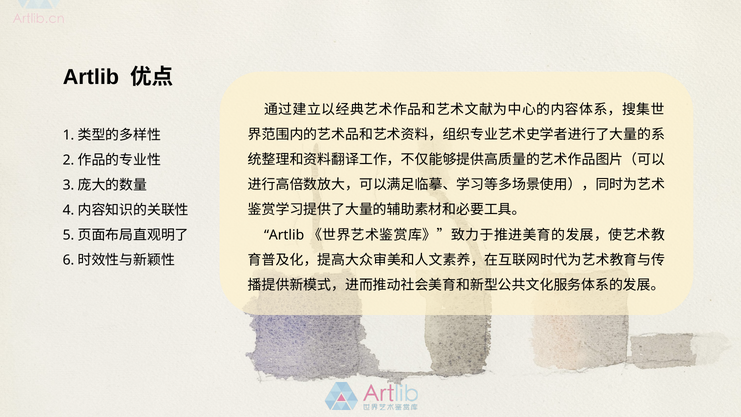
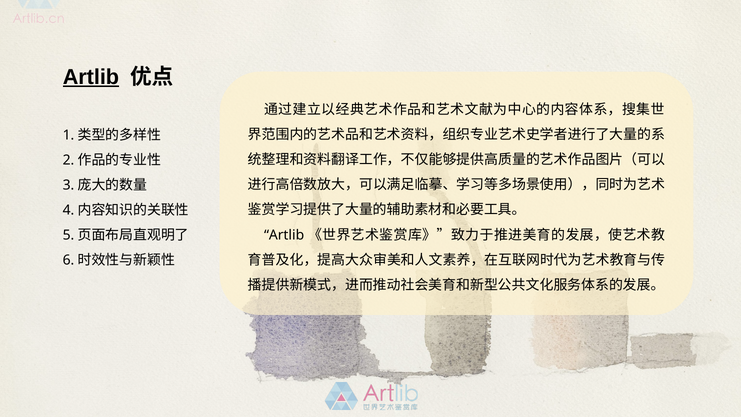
Artlib underline: none -> present (91, 77)
